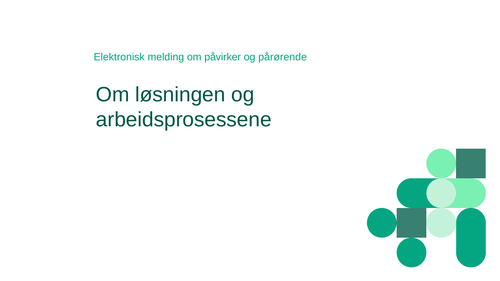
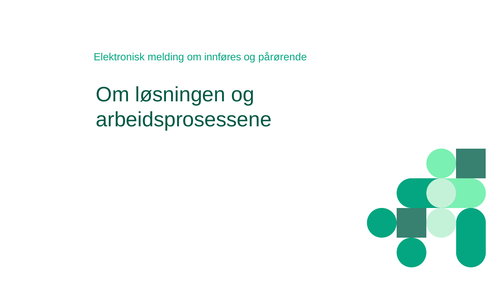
påvirker: påvirker -> innføres (223, 57)
